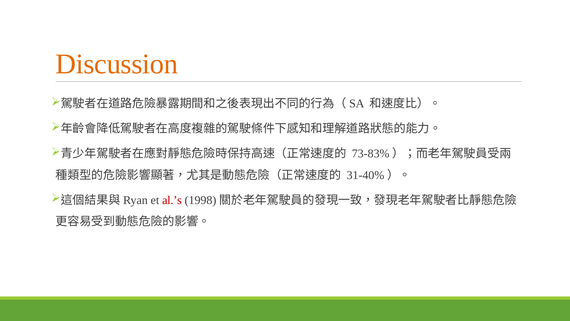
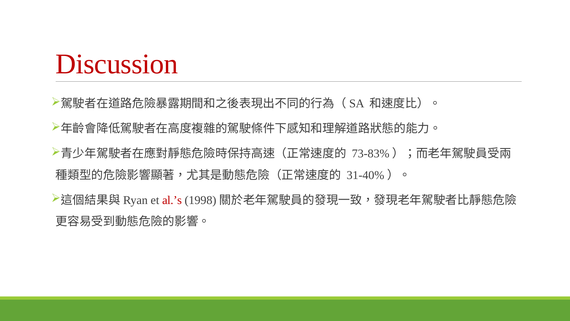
Discussion colour: orange -> red (117, 64)
